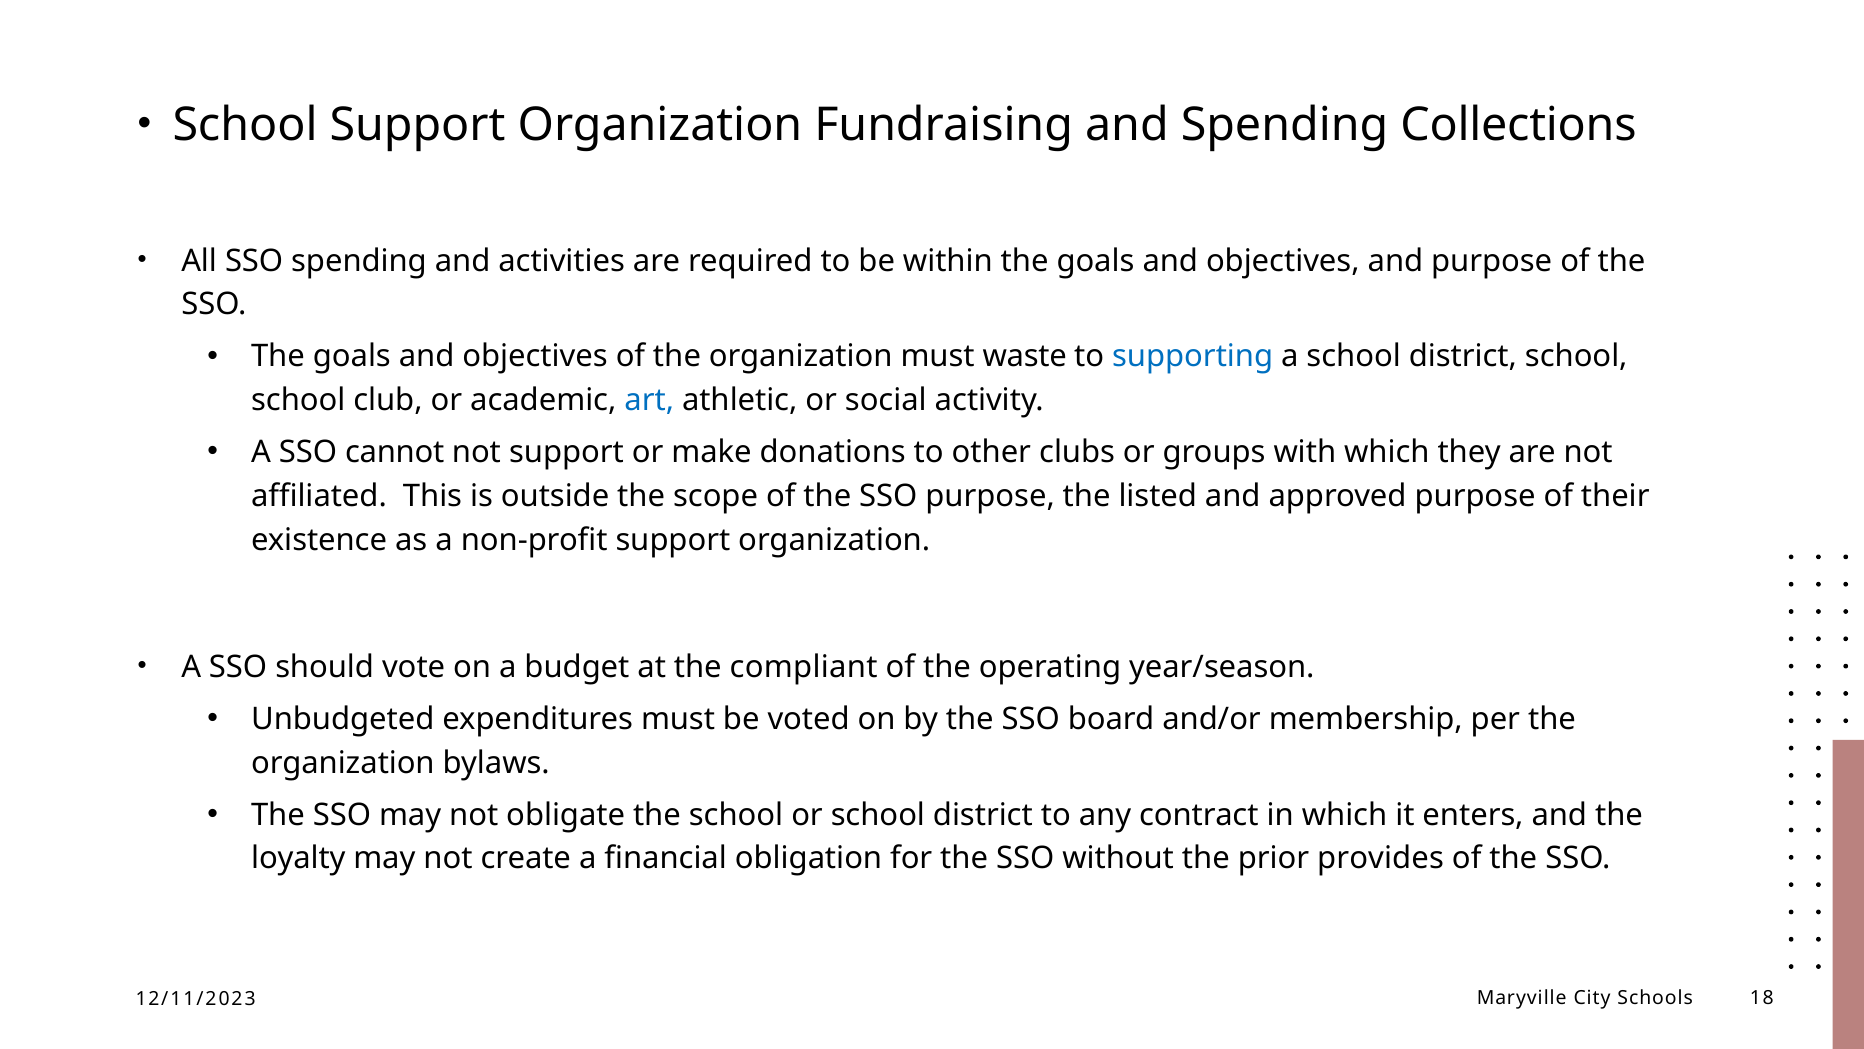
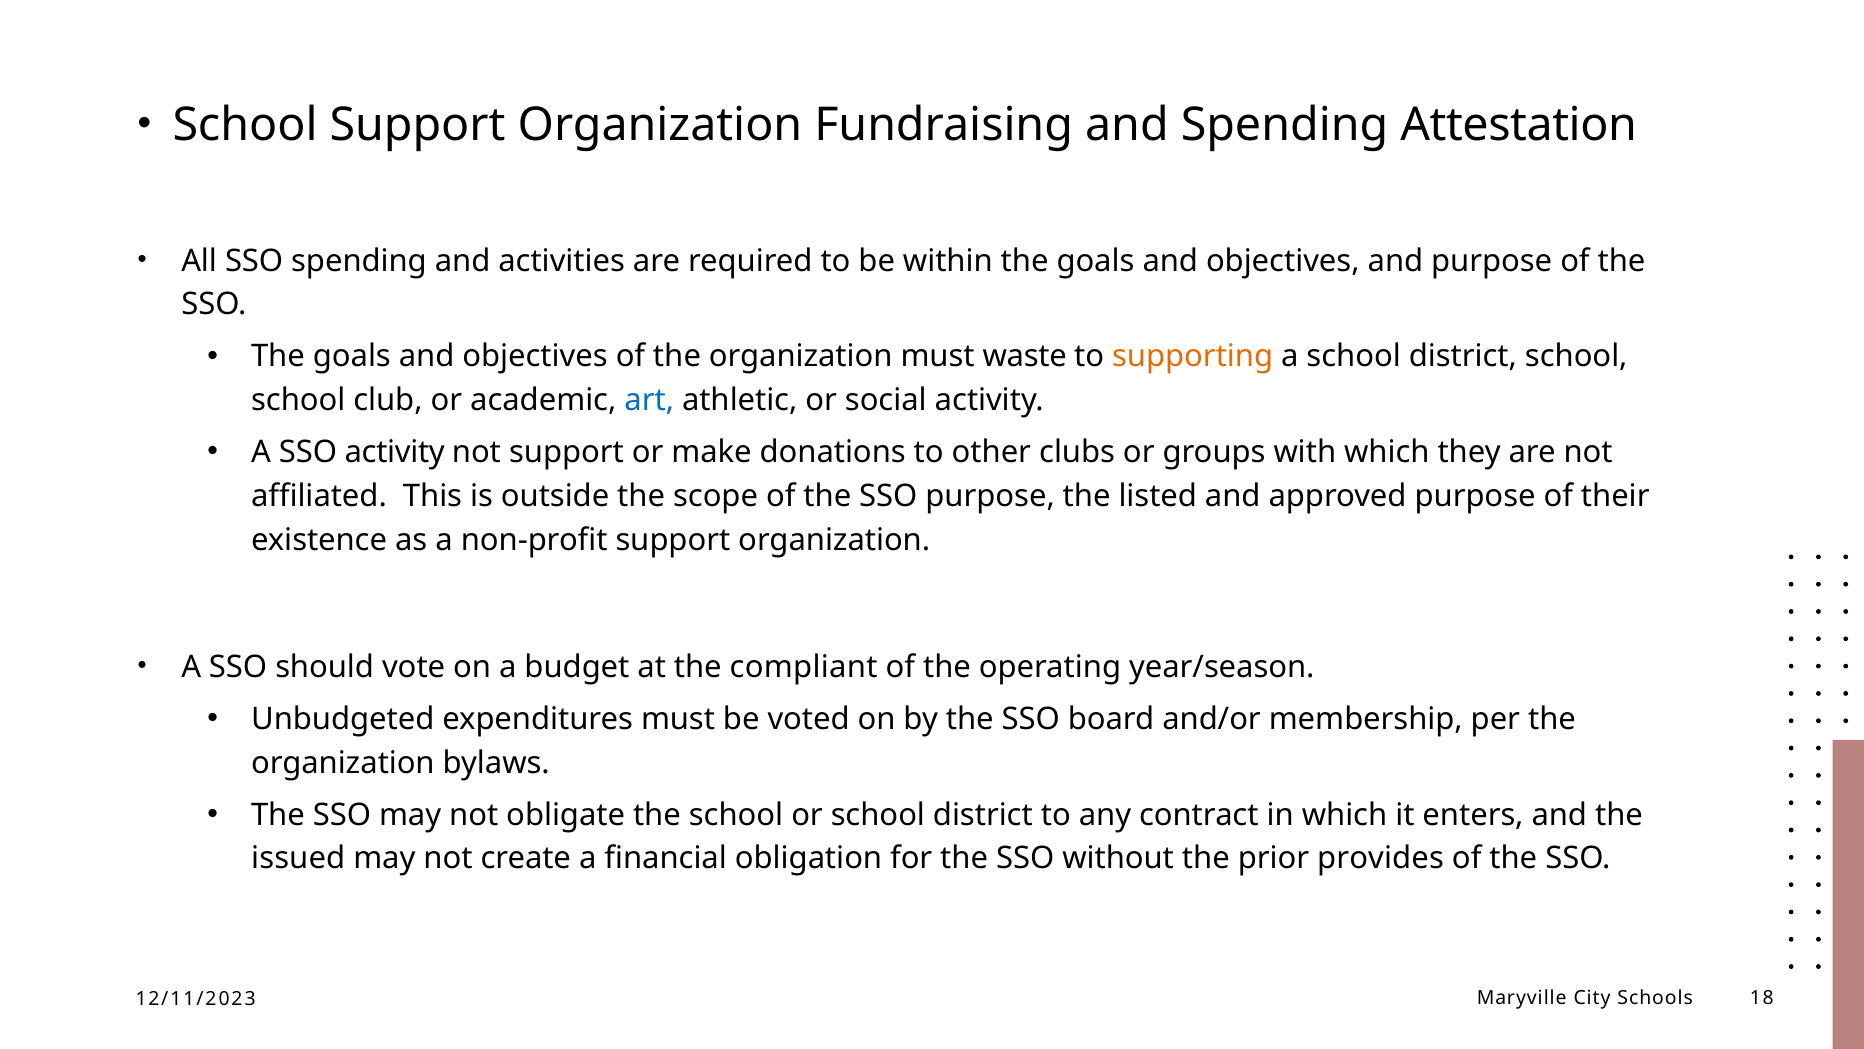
Collections: Collections -> Attestation (1519, 126)
supporting colour: blue -> orange (1193, 357)
SSO cannot: cannot -> activity (395, 452)
loyalty: loyalty -> issued (298, 858)
